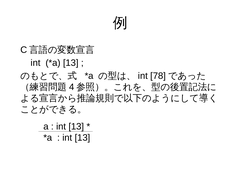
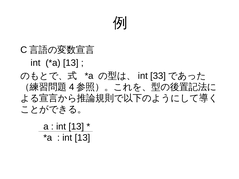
78: 78 -> 33 (158, 76)
